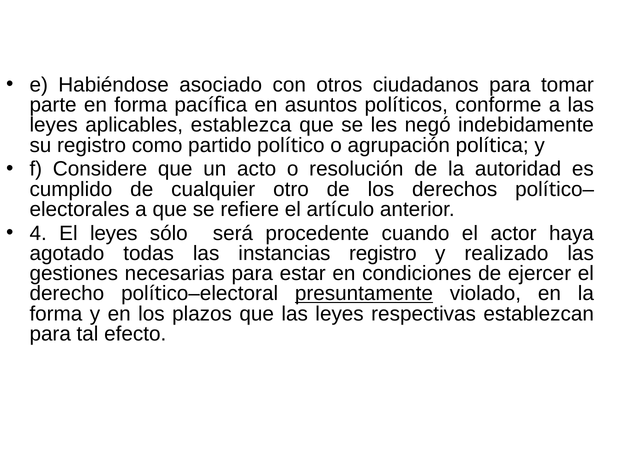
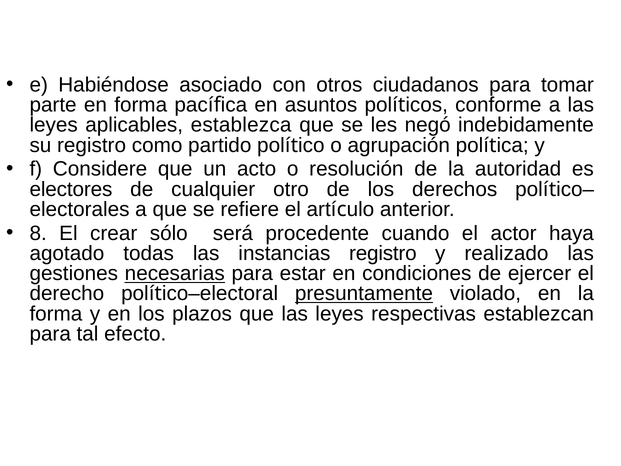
cumplido: cumplido -> electores (71, 189)
4: 4 -> 8 (38, 233)
El leyes: leyes -> crear (114, 233)
necesarias underline: none -> present (175, 273)
